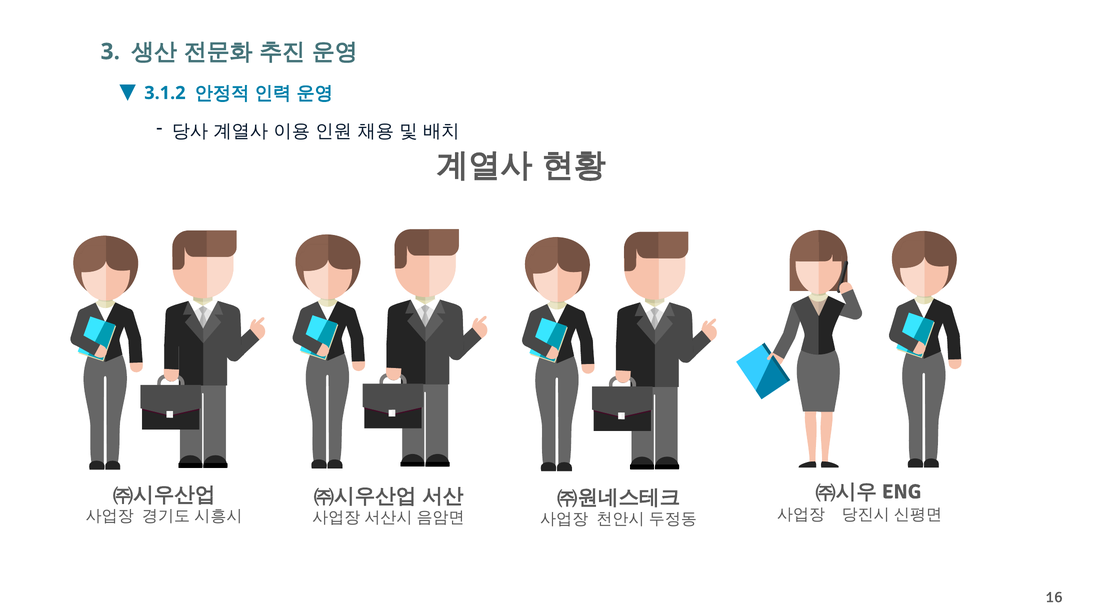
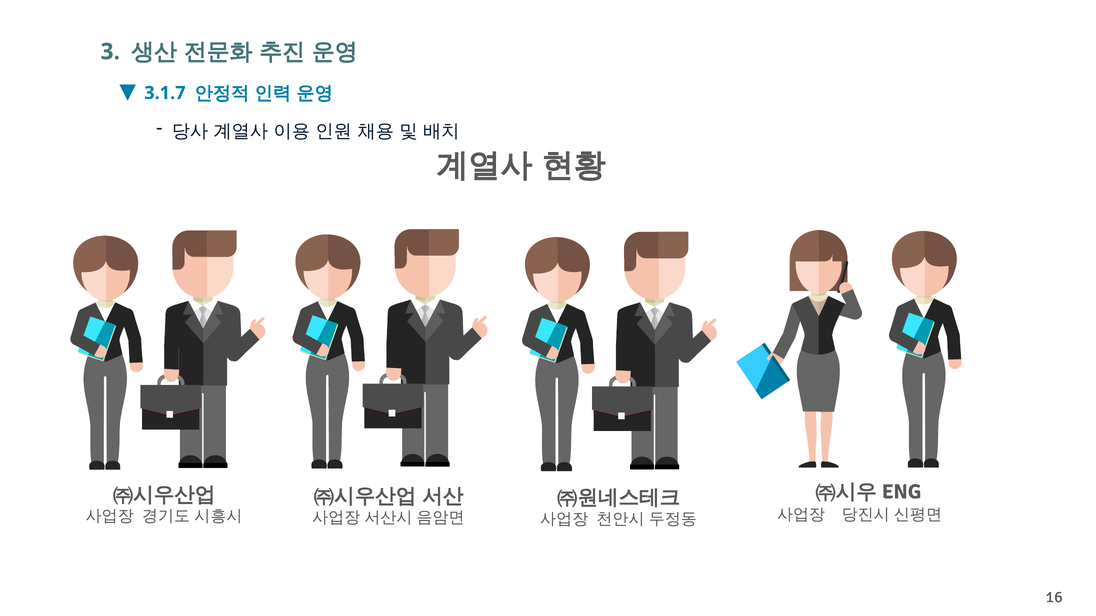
3.1.2: 3.1.2 -> 3.1.7 (165, 93)
